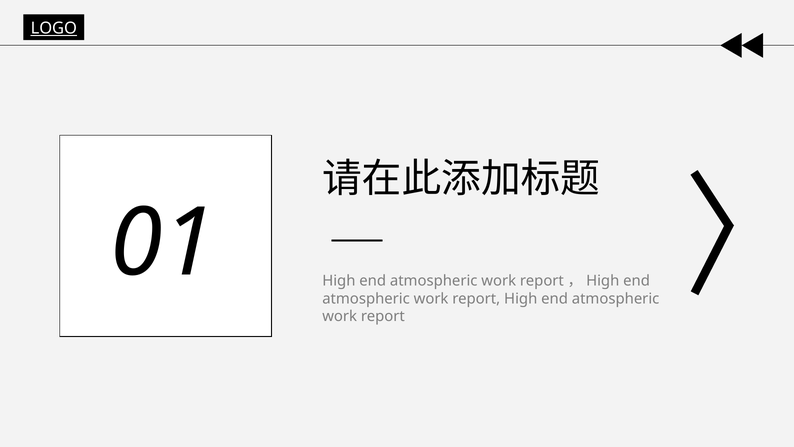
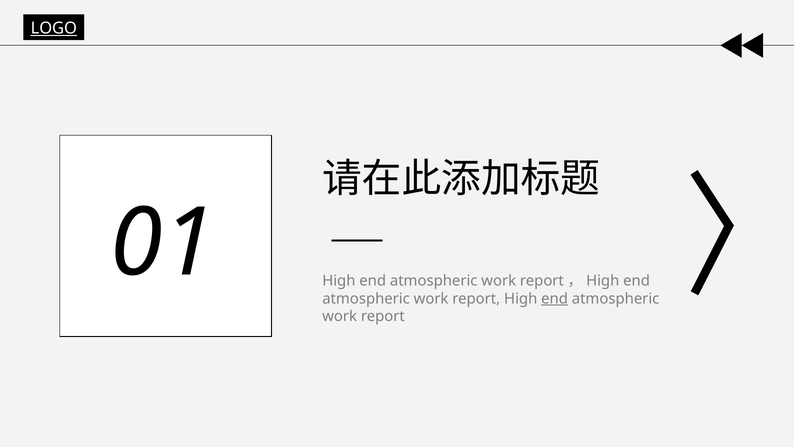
end underline: none -> present (555, 298)
